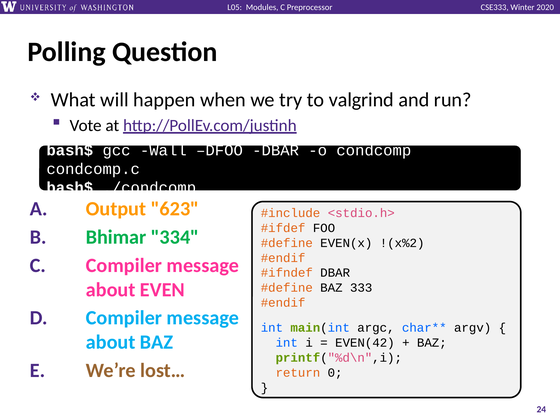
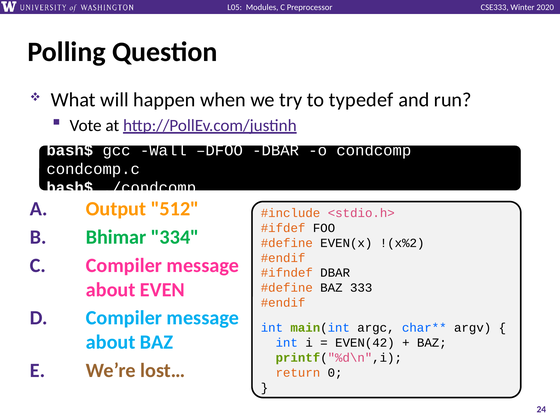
valgrind: valgrind -> typedef (361, 100)
623: 623 -> 512 (175, 209)
